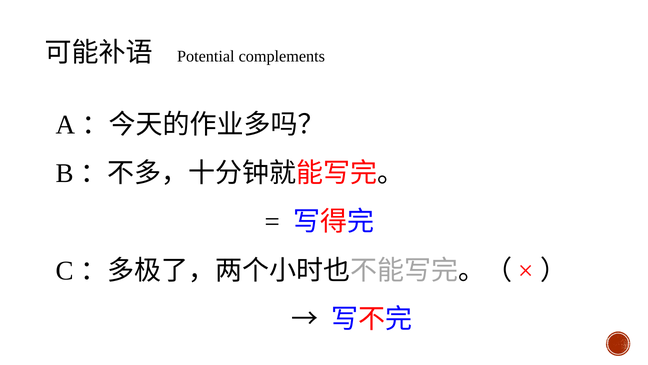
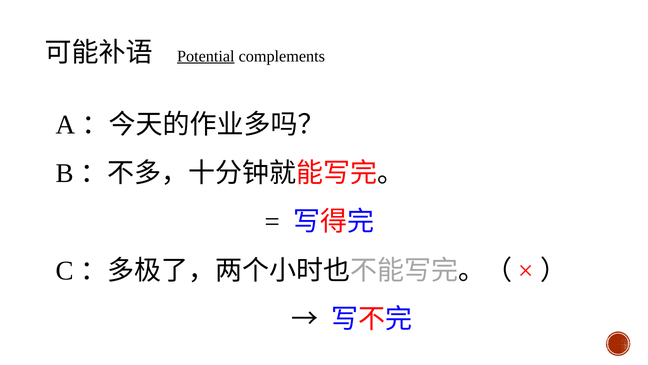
Potential underline: none -> present (206, 56)
